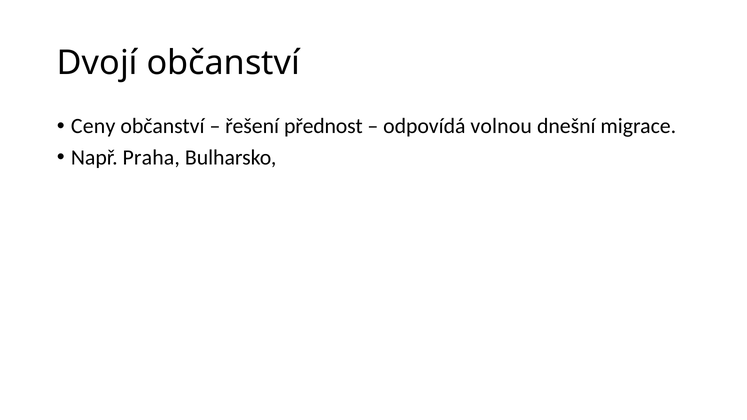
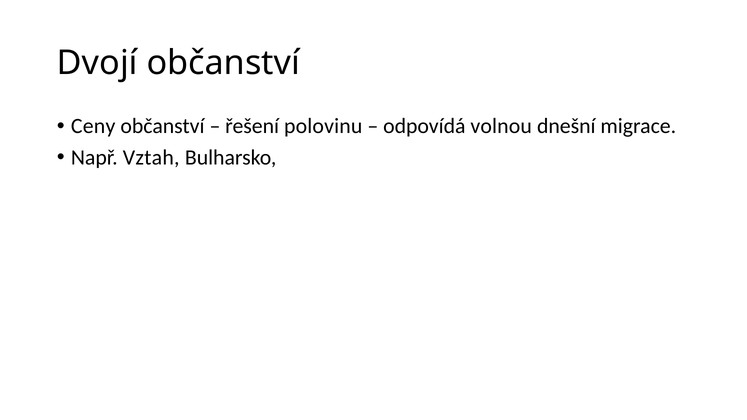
přednost: přednost -> polovinu (323, 126)
Praha: Praha -> Vztah (151, 158)
